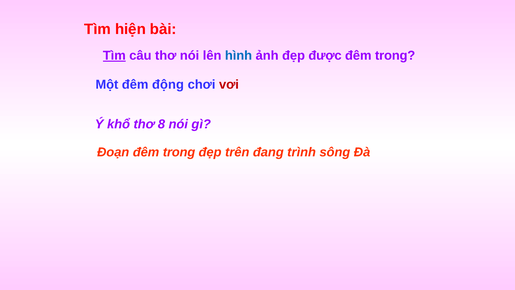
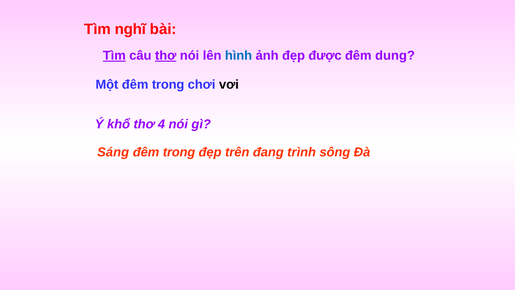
hiện: hiện -> nghĩ (130, 29)
thơ underline: none -> present (166, 56)
trong: trong -> dung (395, 56)
Một đêm động: động -> trong (168, 85)
vơi colour: red -> black (229, 85)
8: 8 -> 4 (161, 124)
Đoạn: Đoạn -> Sáng (113, 152)
